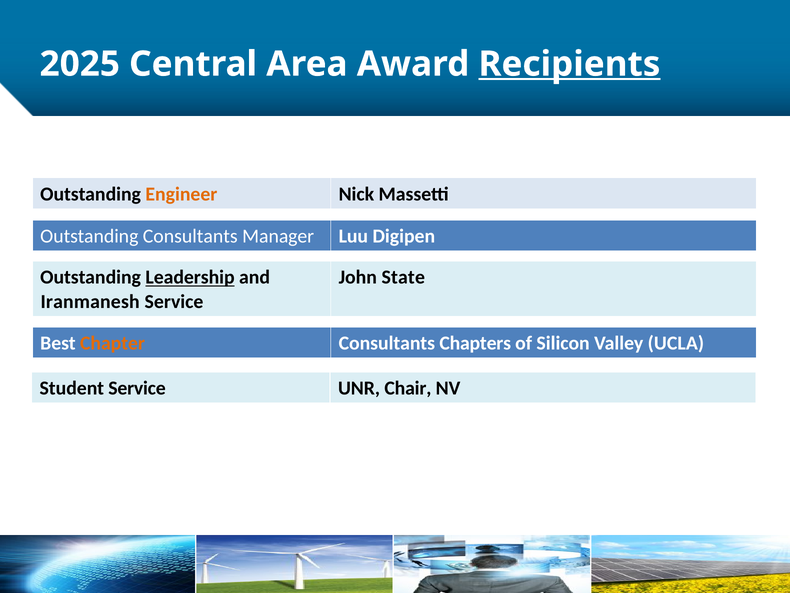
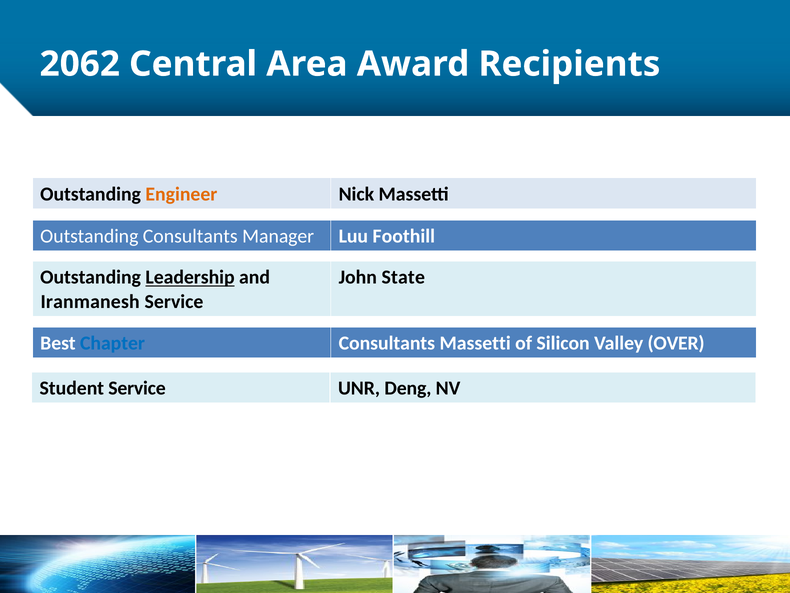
2025: 2025 -> 2062 (80, 64)
Recipients underline: present -> none (569, 64)
Digipen: Digipen -> Foothill (404, 236)
Chapter colour: orange -> blue (113, 343)
Consultants Chapters: Chapters -> Massetti (475, 343)
UCLA: UCLA -> OVER (676, 343)
Chair: Chair -> Deng (408, 388)
